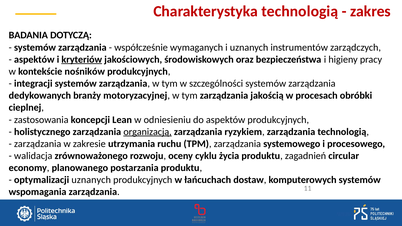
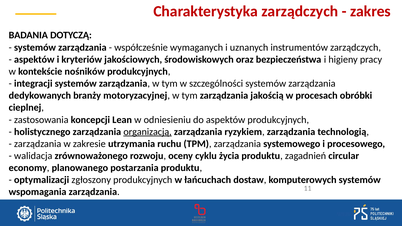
Charakterystyka technologią: technologią -> zarządczych (300, 11)
kryteriów underline: present -> none (82, 59)
optymalizacji uznanych: uznanych -> zgłoszony (91, 180)
